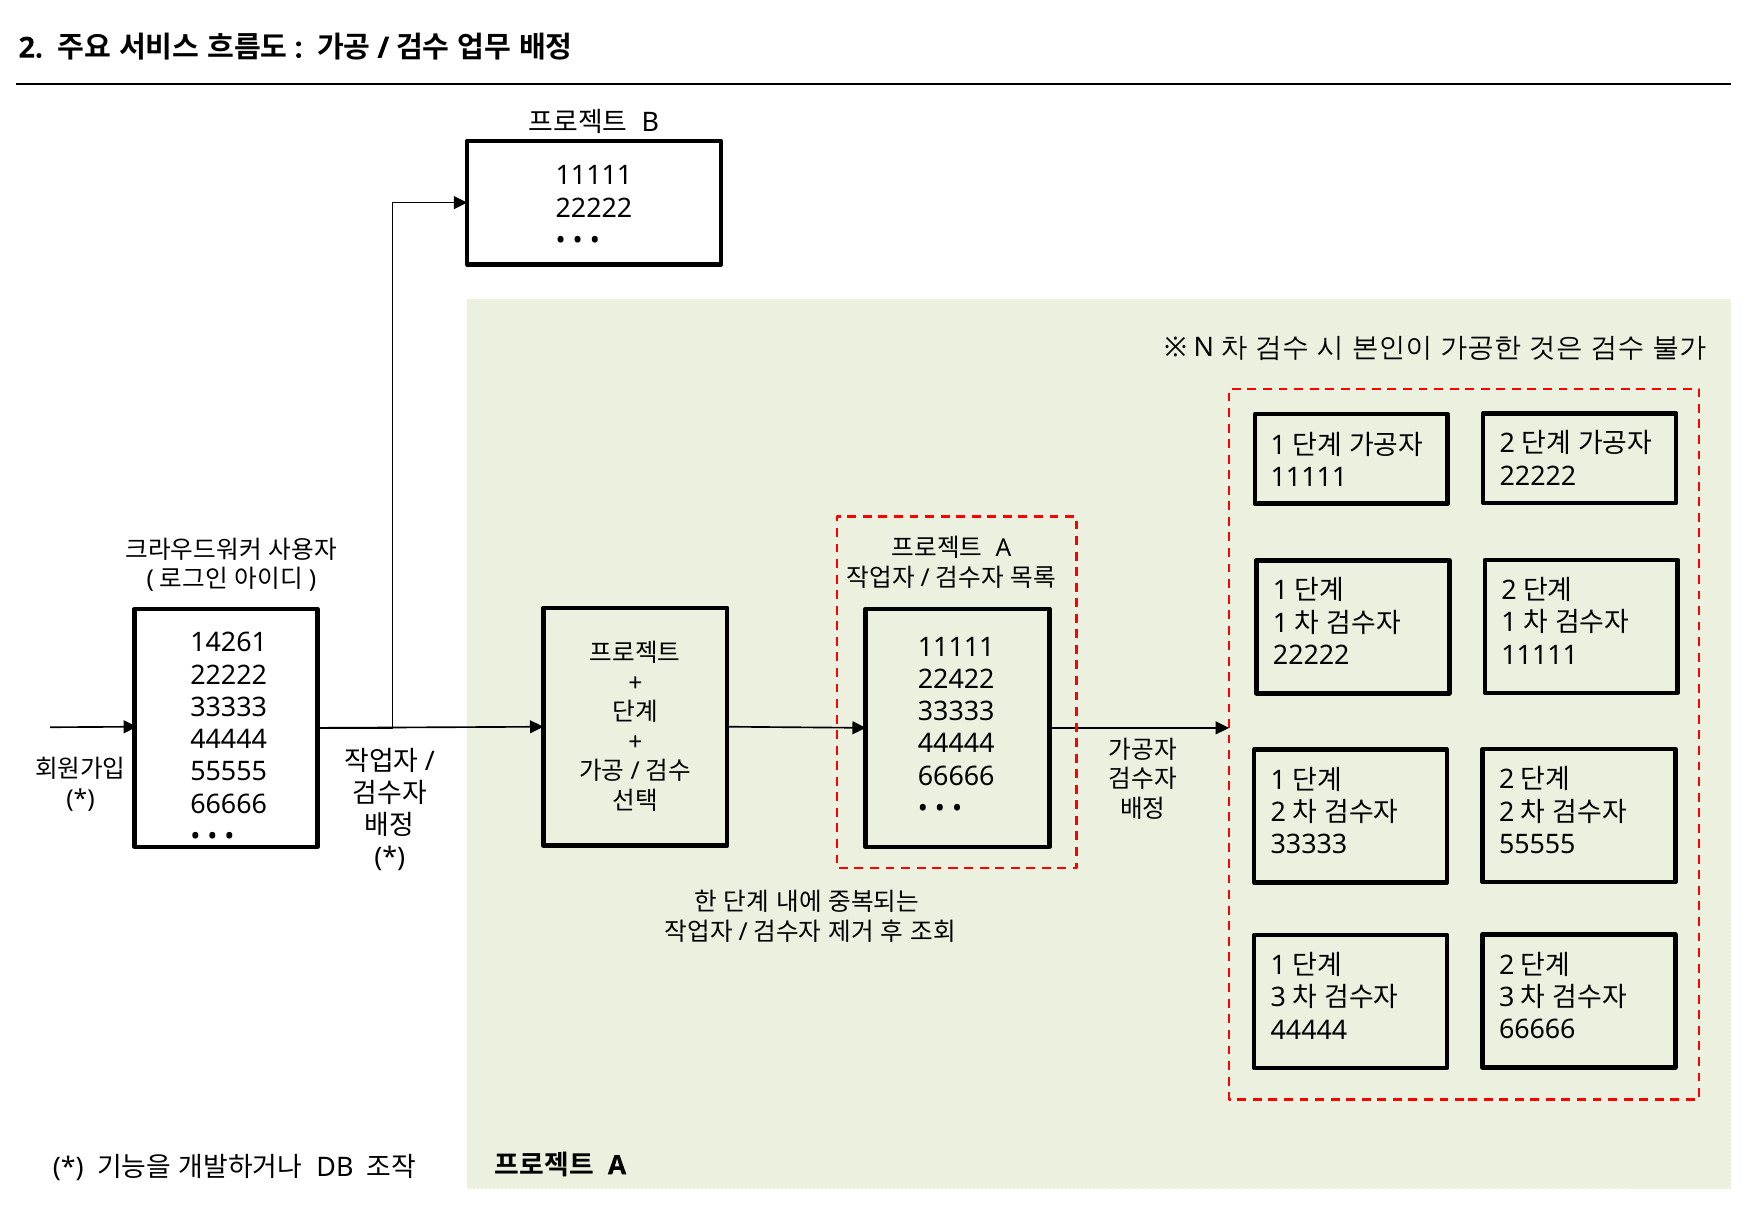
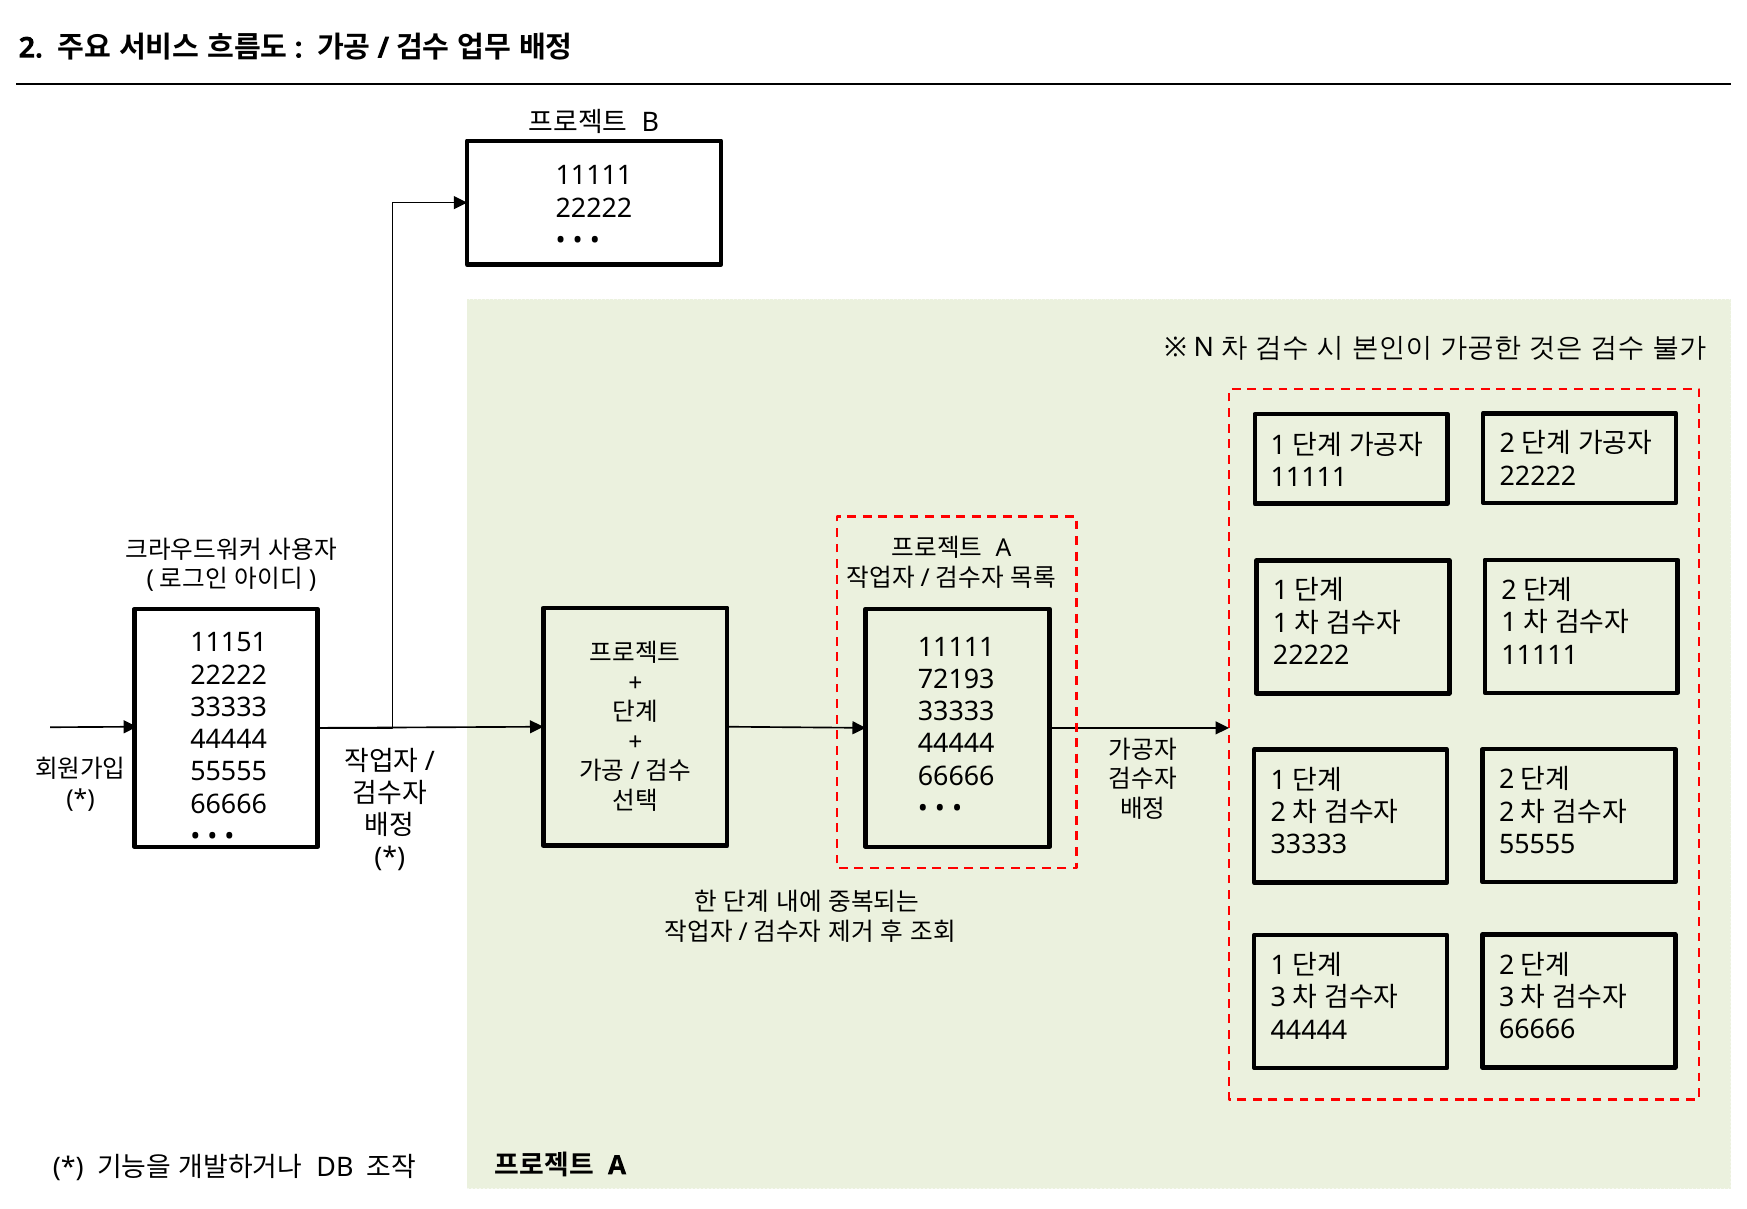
14261: 14261 -> 11151 (229, 643)
22422: 22422 -> 72193 (956, 680)
